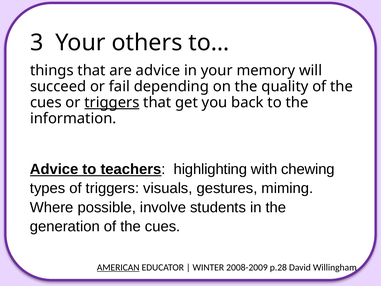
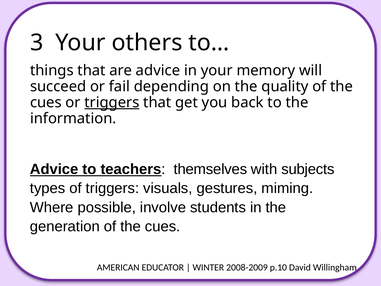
highlighting: highlighting -> themselves (210, 169)
chewing: chewing -> subjects (308, 169)
AMERICAN underline: present -> none (118, 267)
p.28: p.28 -> p.10 (278, 267)
